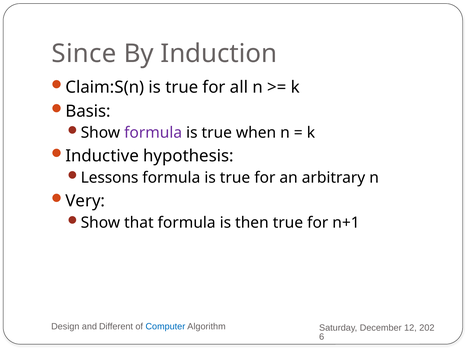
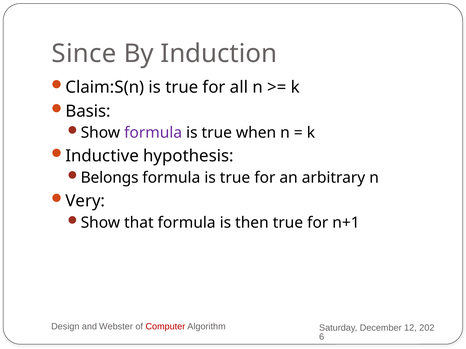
Lessons: Lessons -> Belongs (110, 178)
Different: Different -> Webster (116, 327)
Computer colour: blue -> red (165, 327)
